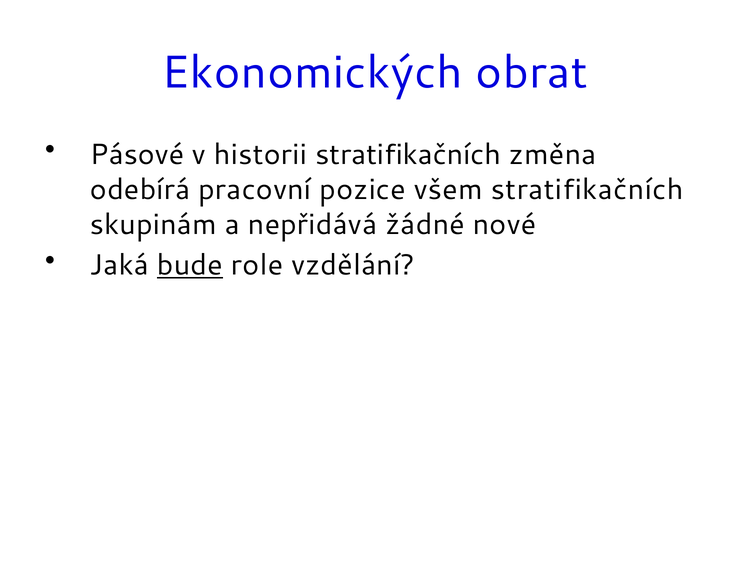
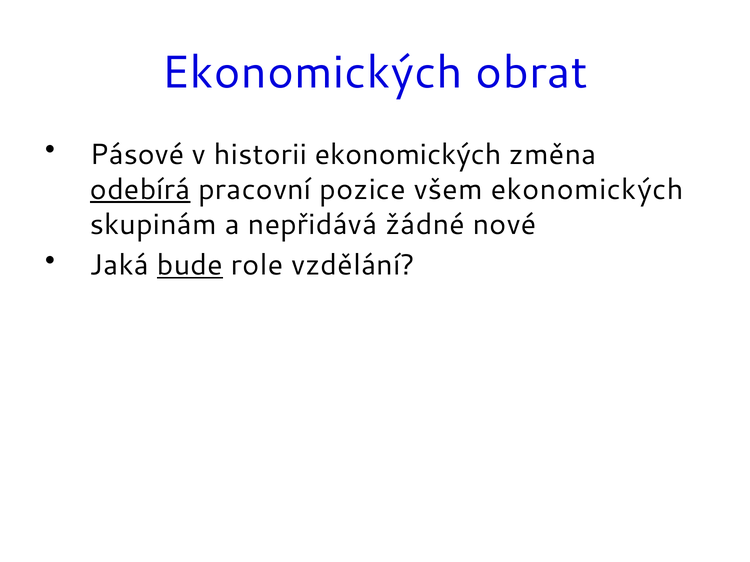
historii stratifikačních: stratifikačních -> ekonomických (408, 155)
odebírá underline: none -> present (140, 190)
všem stratifikačních: stratifikačních -> ekonomických (587, 190)
